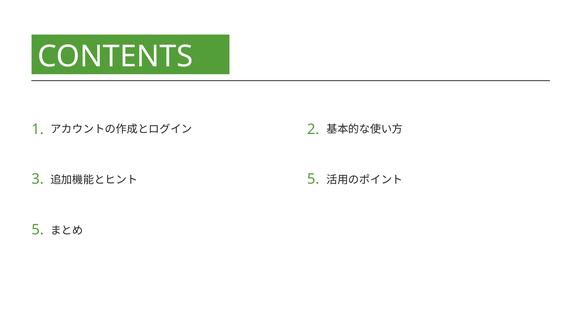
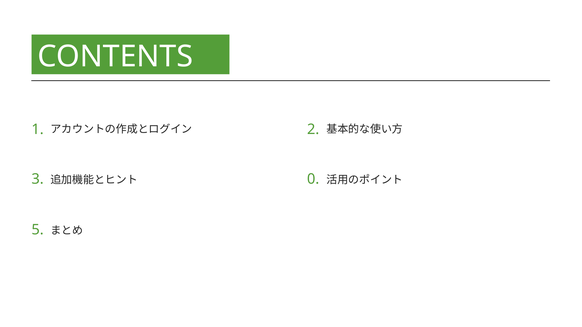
3 5: 5 -> 0 (313, 179)
